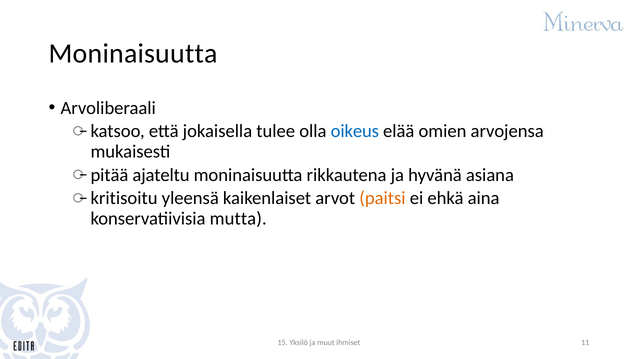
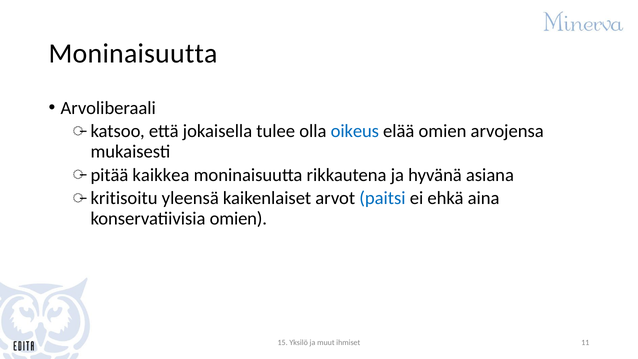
ajateltu: ajateltu -> kaikkea (161, 175)
paitsi colour: orange -> blue (382, 198)
konservatiivisia mutta: mutta -> omien (238, 218)
